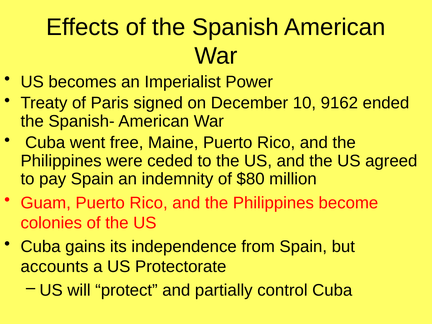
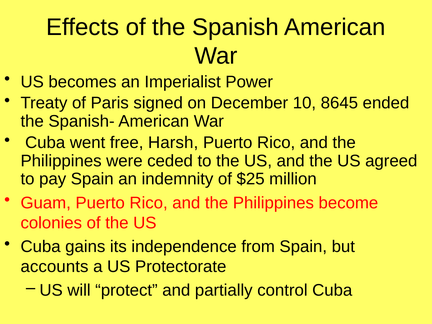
9162: 9162 -> 8645 (339, 103)
Maine: Maine -> Harsh (173, 143)
$80: $80 -> $25 (251, 179)
